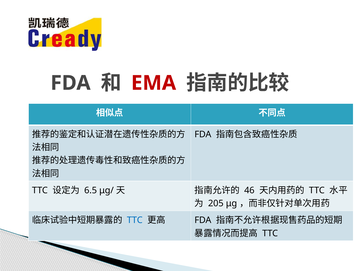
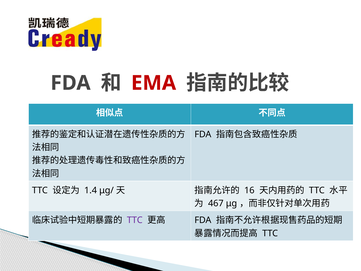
6.5: 6.5 -> 1.4 (91, 190)
46: 46 -> 16 (249, 190)
205: 205 -> 467 (216, 203)
TTC colour: blue -> purple (135, 220)
